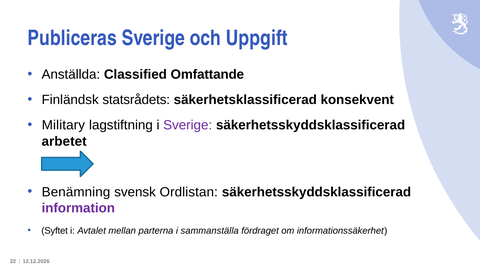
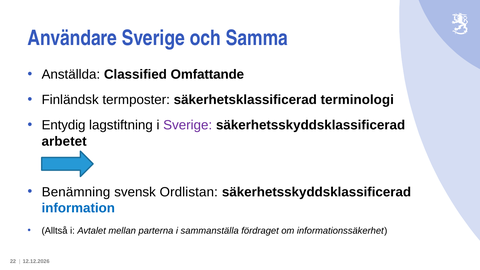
Publiceras: Publiceras -> Användare (72, 38)
Uppgift: Uppgift -> Samma (257, 38)
statsrådets: statsrådets -> termposter (136, 100)
konsekvent: konsekvent -> terminologi (357, 100)
Military: Military -> Entydig (64, 125)
information colour: purple -> blue (78, 208)
Syftet: Syftet -> Alltså (55, 231)
